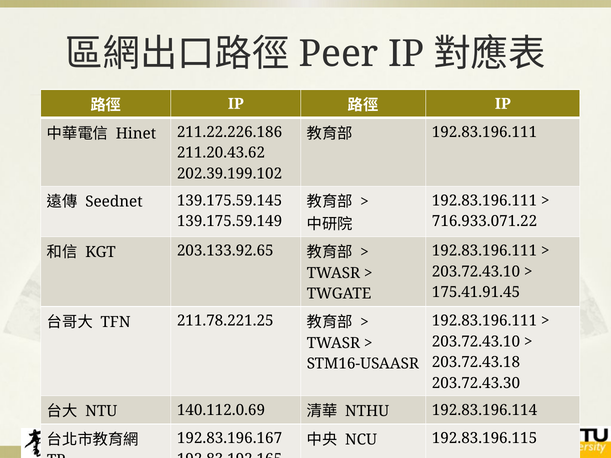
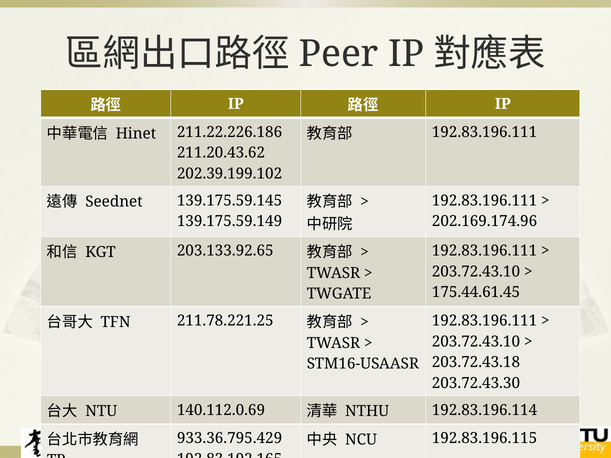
716.933.071.22: 716.933.071.22 -> 202.169.174.96 (485, 221)
175.41.91.45: 175.41.91.45 -> 175.44.61.45 (476, 293)
192.83.196.167: 192.83.196.167 -> 933.36.795.429 (230, 439)
